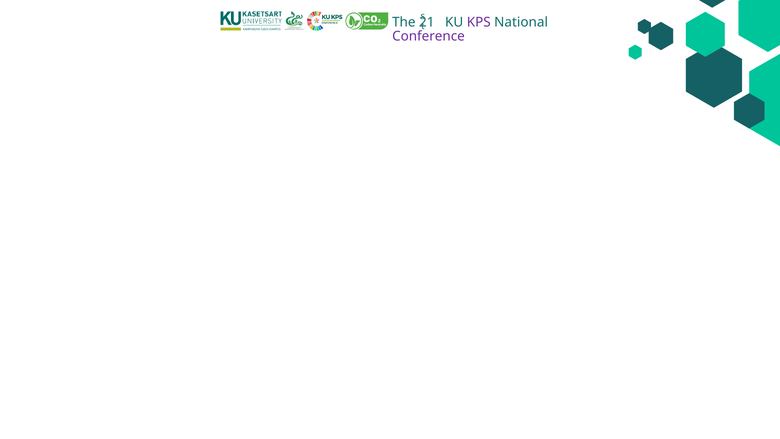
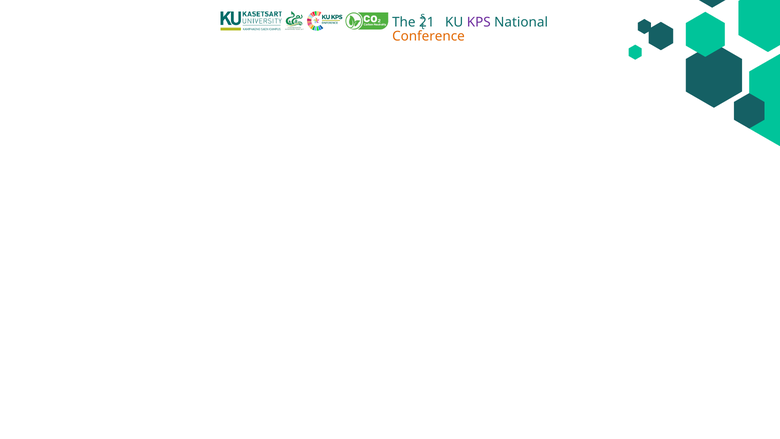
Conference colour: purple -> orange (428, 36)
